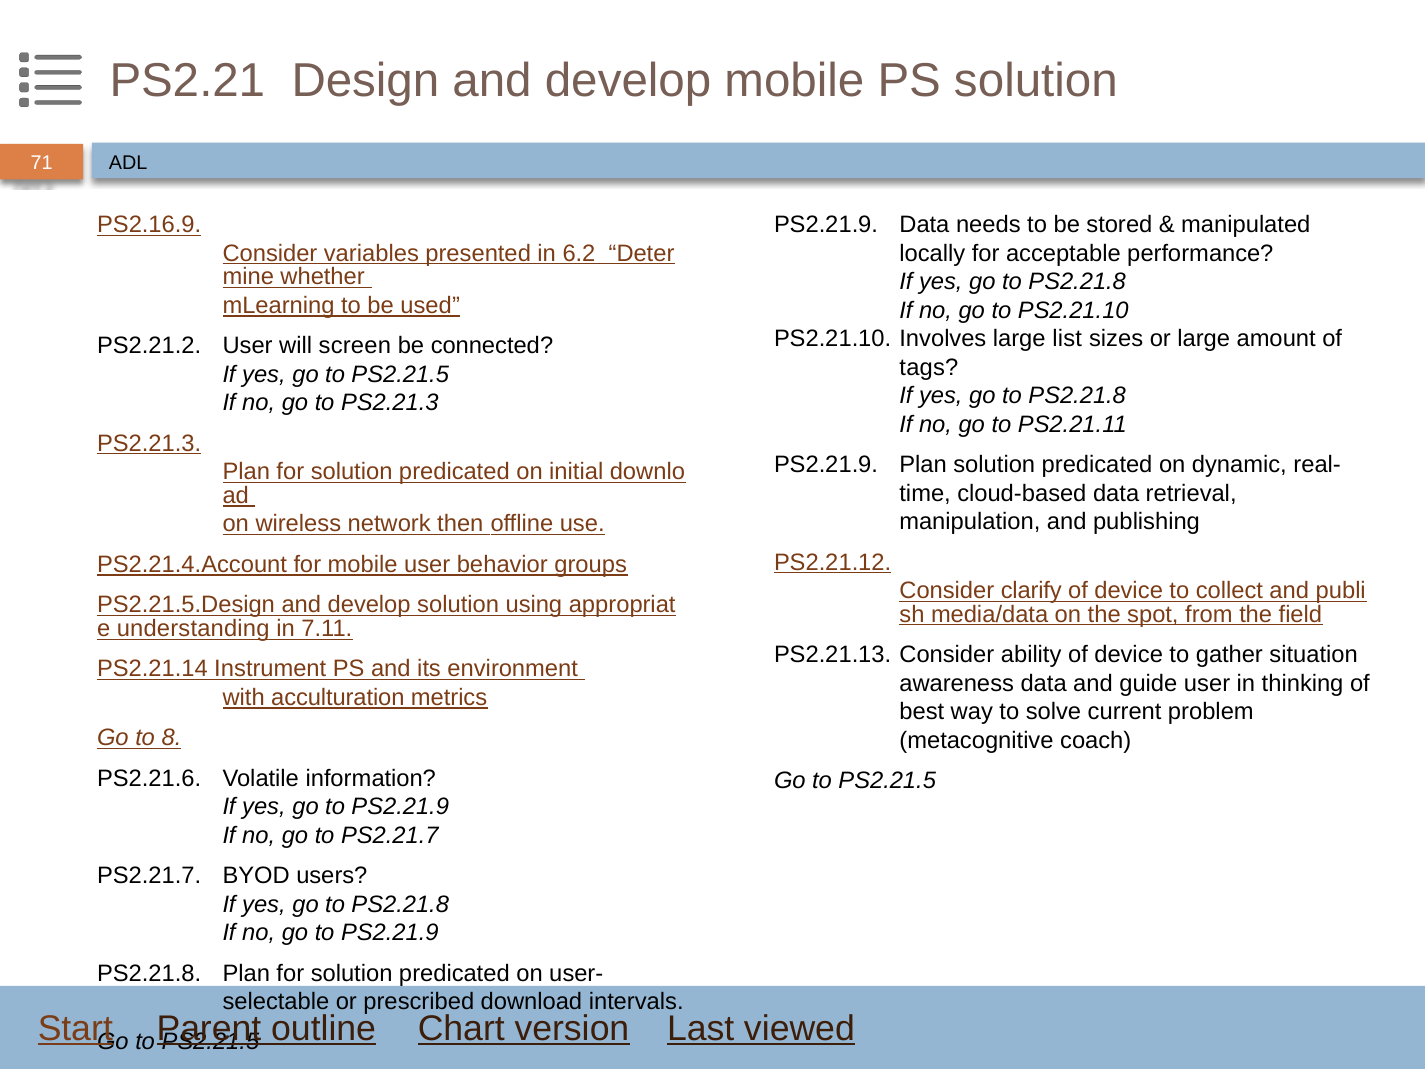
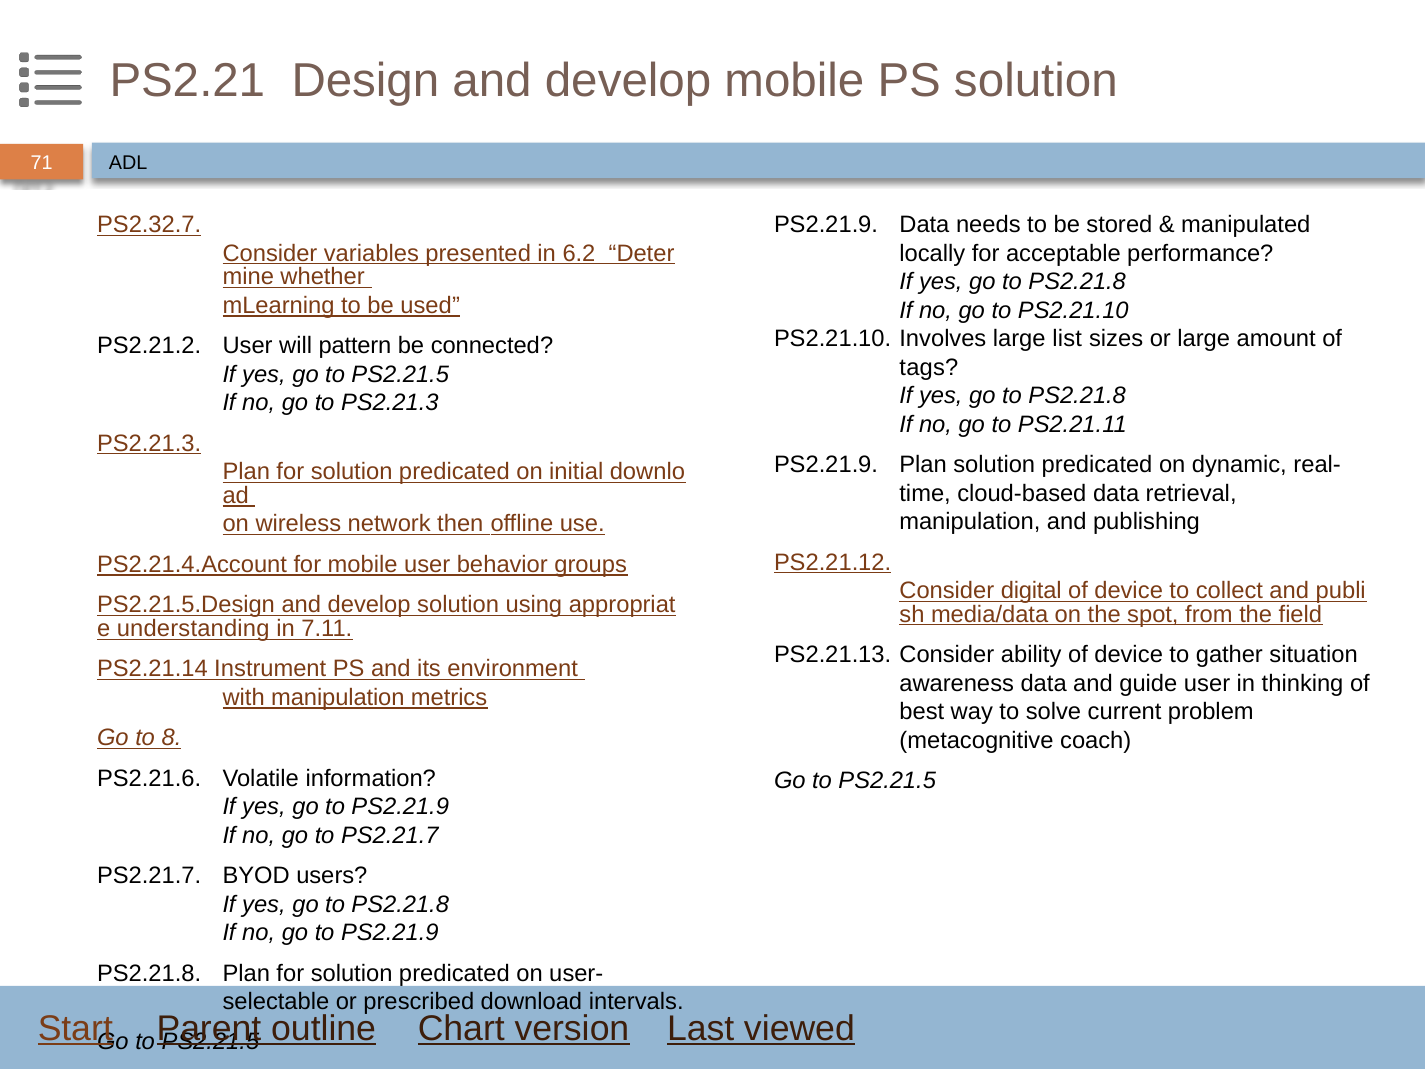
PS2.16.9: PS2.16.9 -> PS2.32.7 (149, 225)
screen: screen -> pattern (355, 346)
clarify: clarify -> digital (1031, 591)
with acculturation: acculturation -> manipulation (338, 697)
